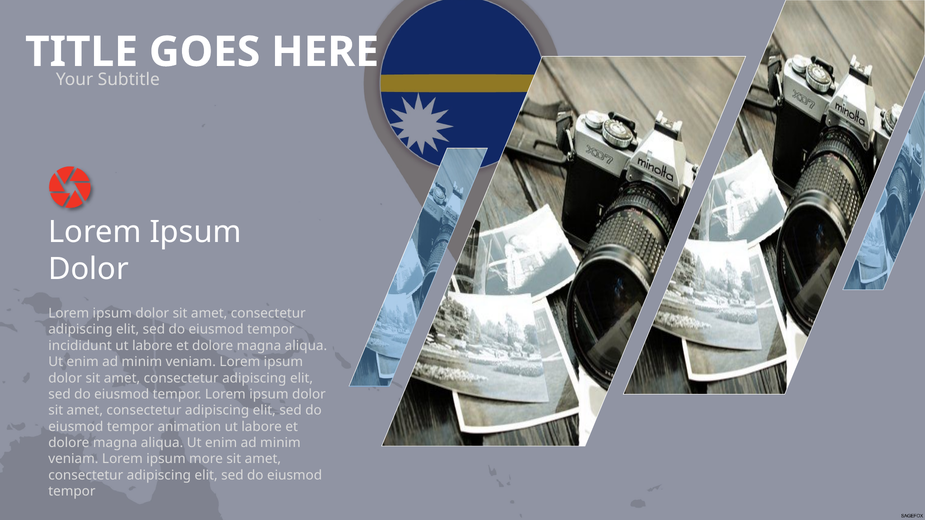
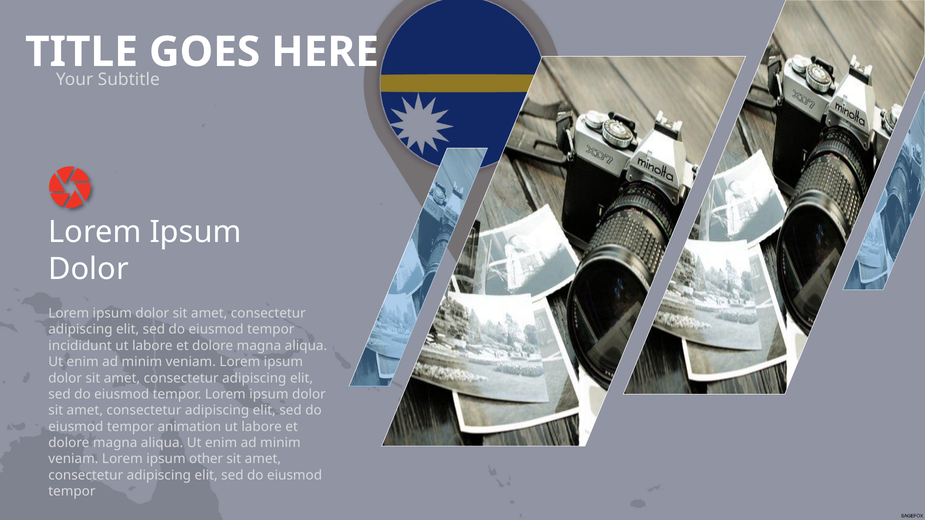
more: more -> other (206, 459)
